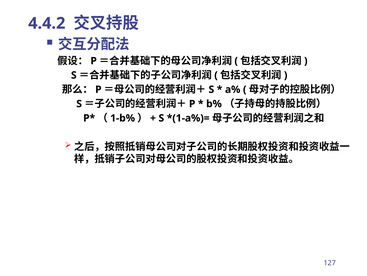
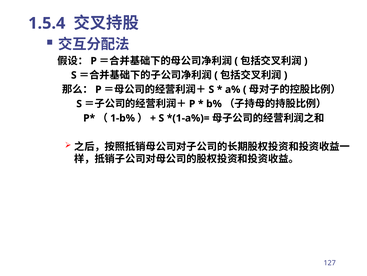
4.4.2: 4.4.2 -> 1.5.4 (47, 23)
